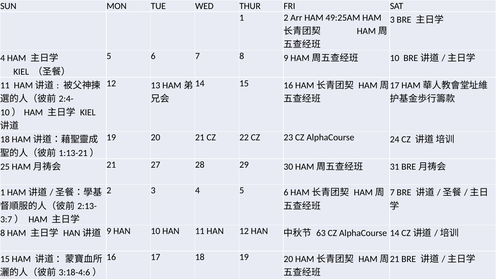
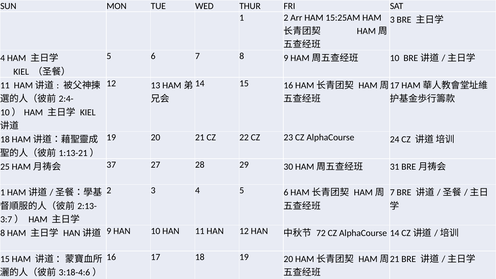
49:25AM: 49:25AM -> 15:25AM (343, 18)
21: 21 -> 37 (111, 165)
63: 63 -> 72 (321, 233)
